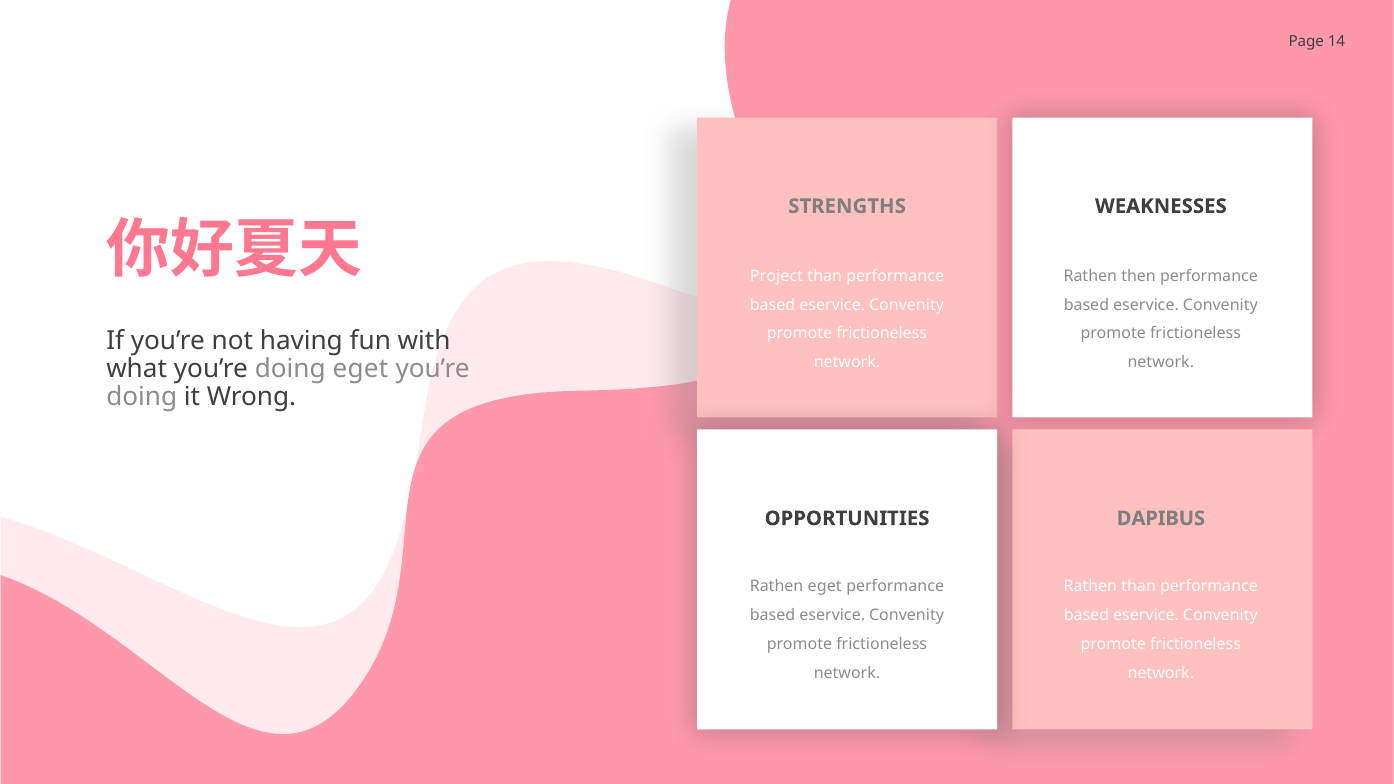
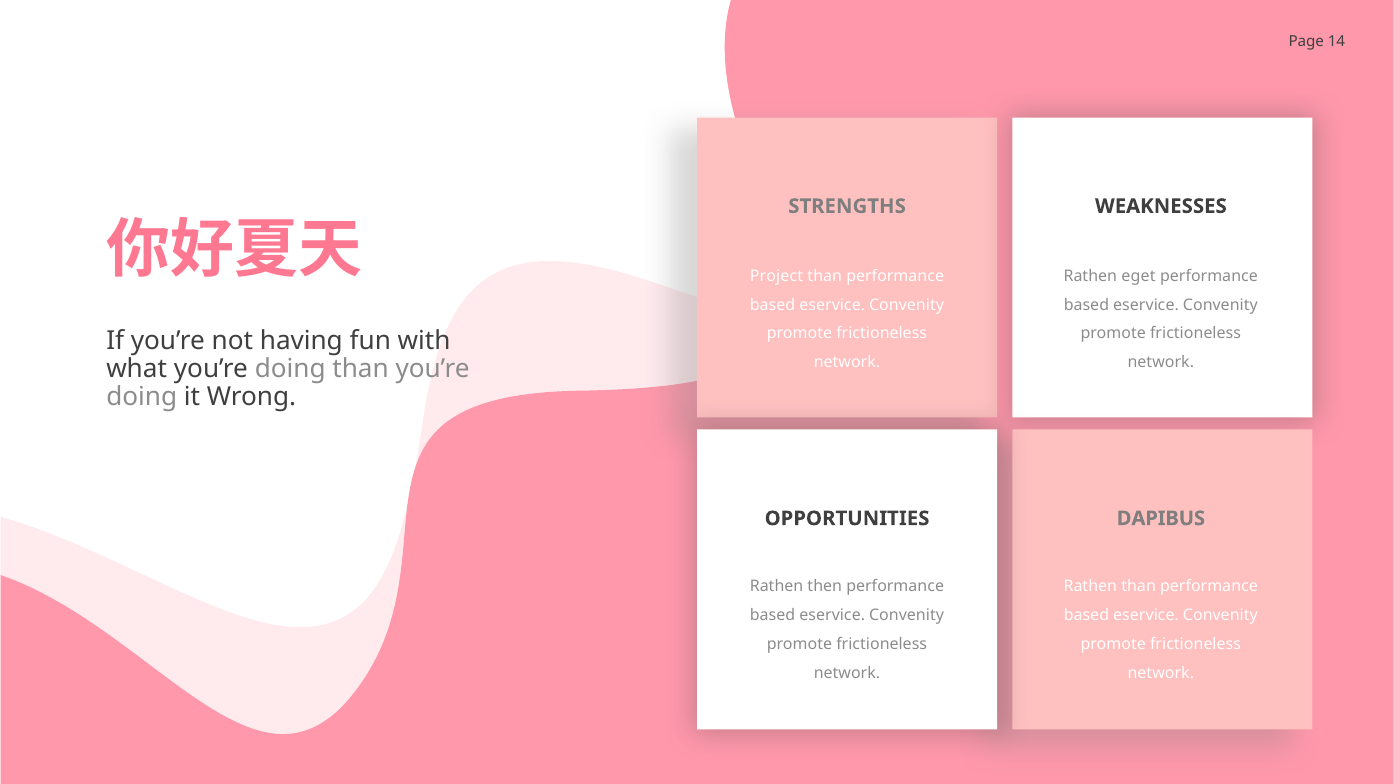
then: then -> eget (1139, 276)
doing eget: eget -> than (361, 369)
Rathen eget: eget -> then (825, 587)
